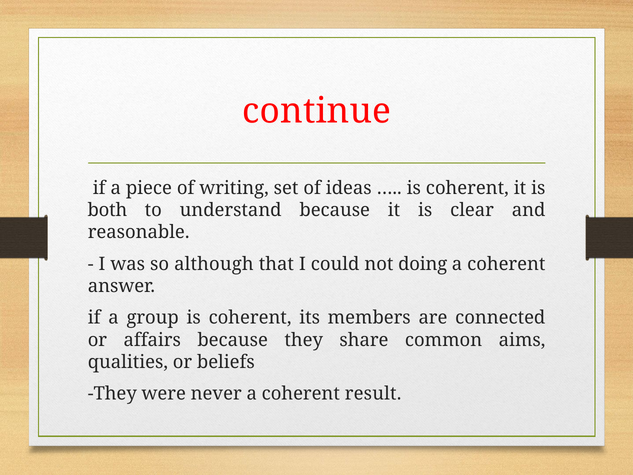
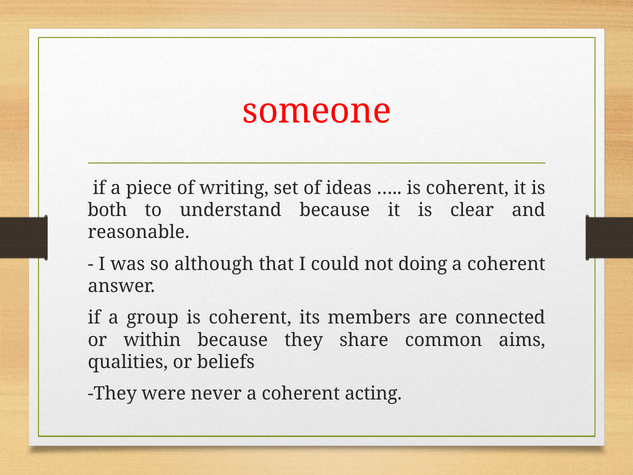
continue: continue -> someone (317, 111)
affairs: affairs -> within (152, 340)
result: result -> acting (373, 394)
